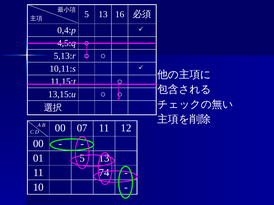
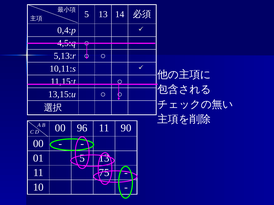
16: 16 -> 14 (120, 14)
07: 07 -> 96 (82, 128)
12: 12 -> 90 (126, 128)
74: 74 -> 75 (104, 173)
